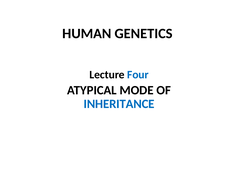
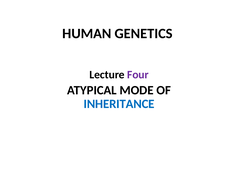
Four colour: blue -> purple (138, 75)
